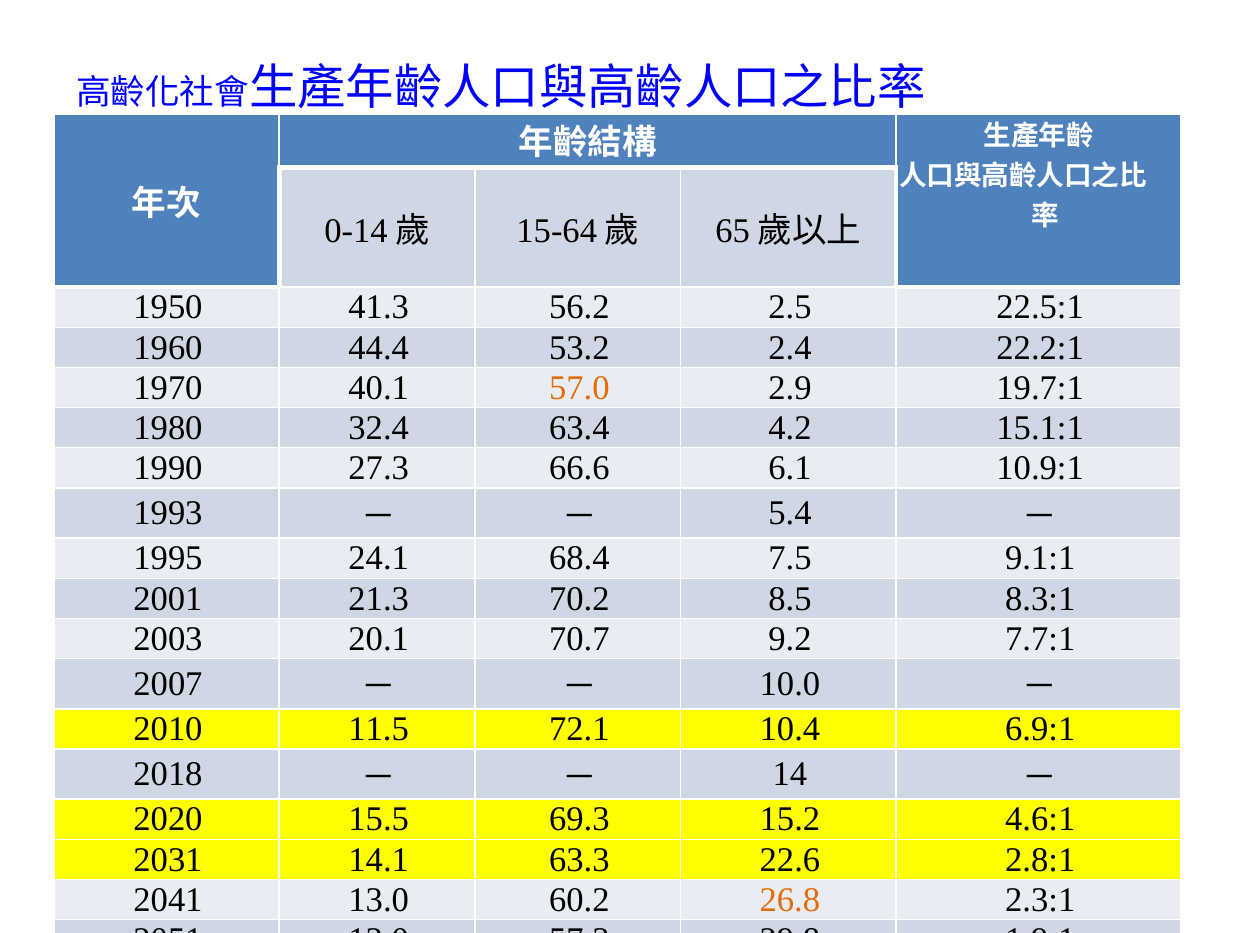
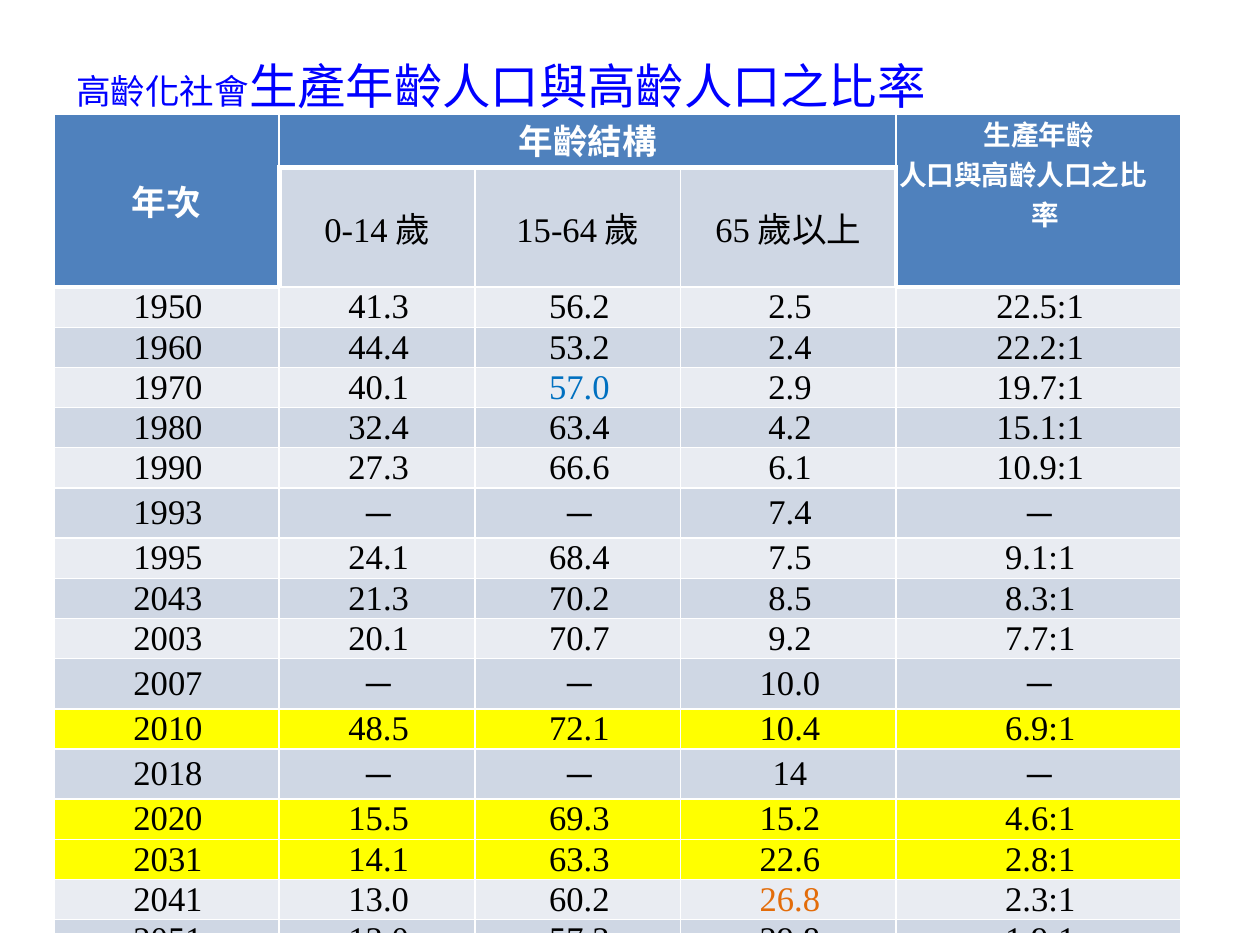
57.0 colour: orange -> blue (579, 388)
5.4: 5.4 -> 7.4 (790, 513)
2001: 2001 -> 2043 (168, 599)
11.5: 11.5 -> 48.5 (379, 729)
